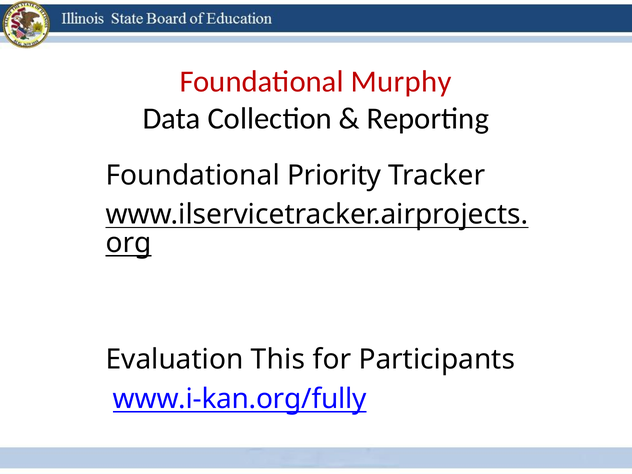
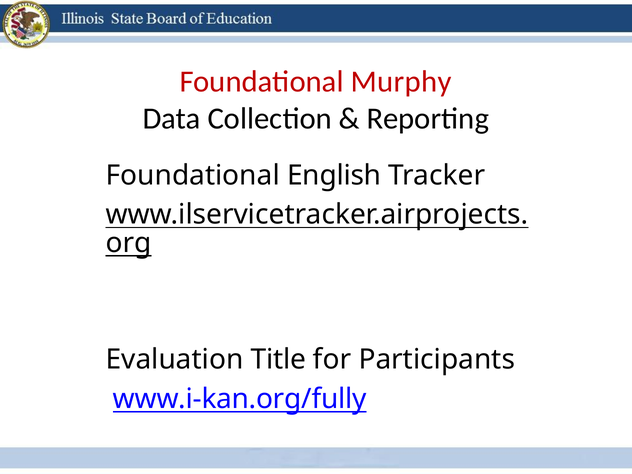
Priority: Priority -> English (334, 175)
This: This -> Title (278, 360)
